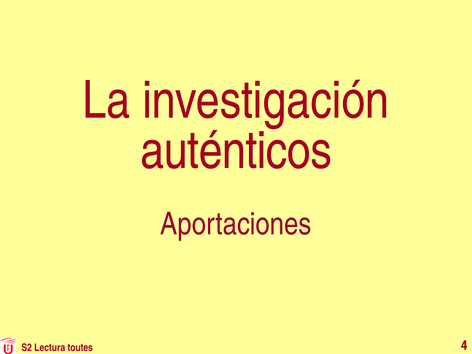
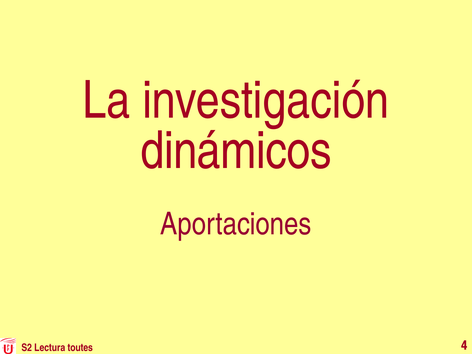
auténticos: auténticos -> dinámicos (236, 151)
